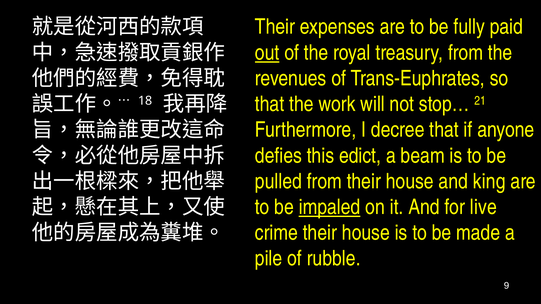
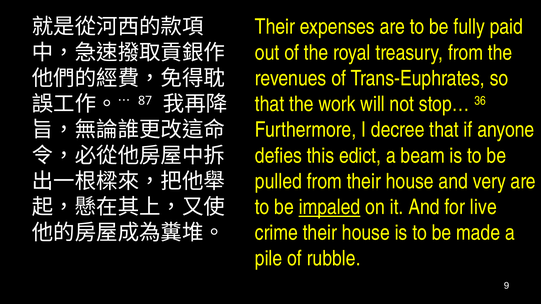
out underline: present -> none (267, 53)
21: 21 -> 36 (480, 101)
18: 18 -> 87 (145, 101)
king: king -> very (489, 181)
